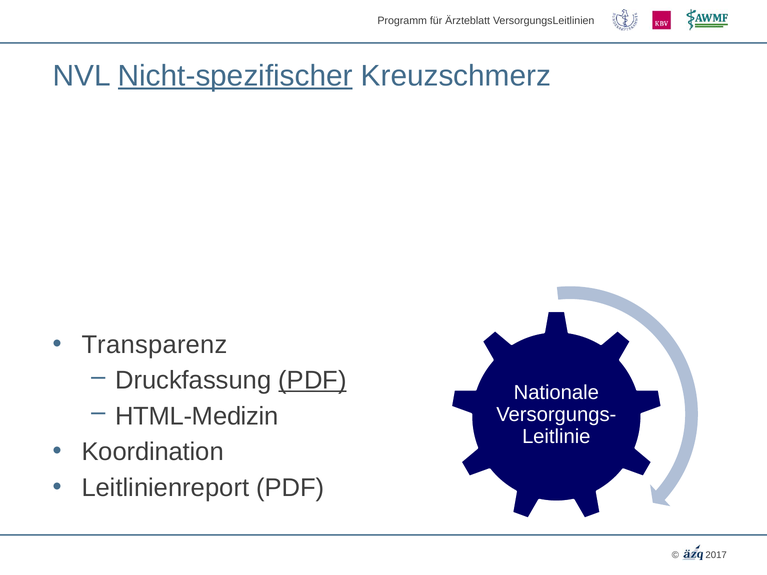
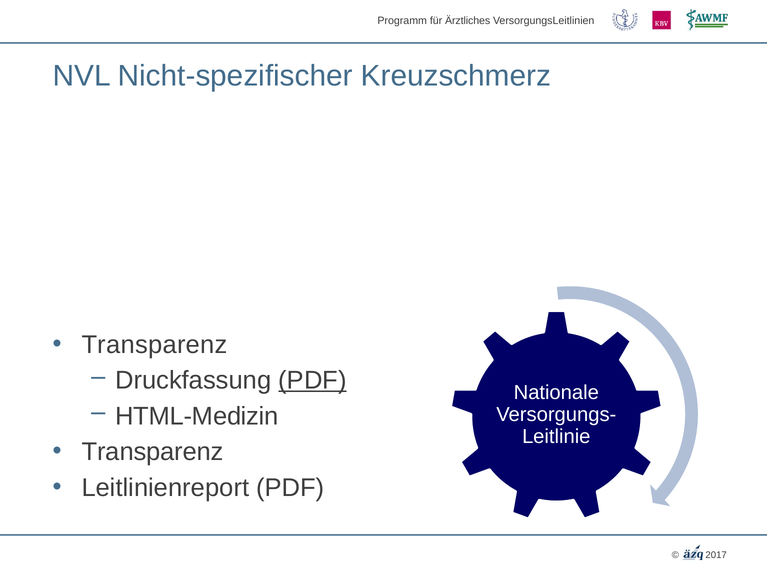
Ärzteblatt: Ärzteblatt -> Ärztliches (468, 21)
Nicht-spezifischer underline: present -> none (235, 76)
Koordination: Koordination -> Transparenz (153, 452)
